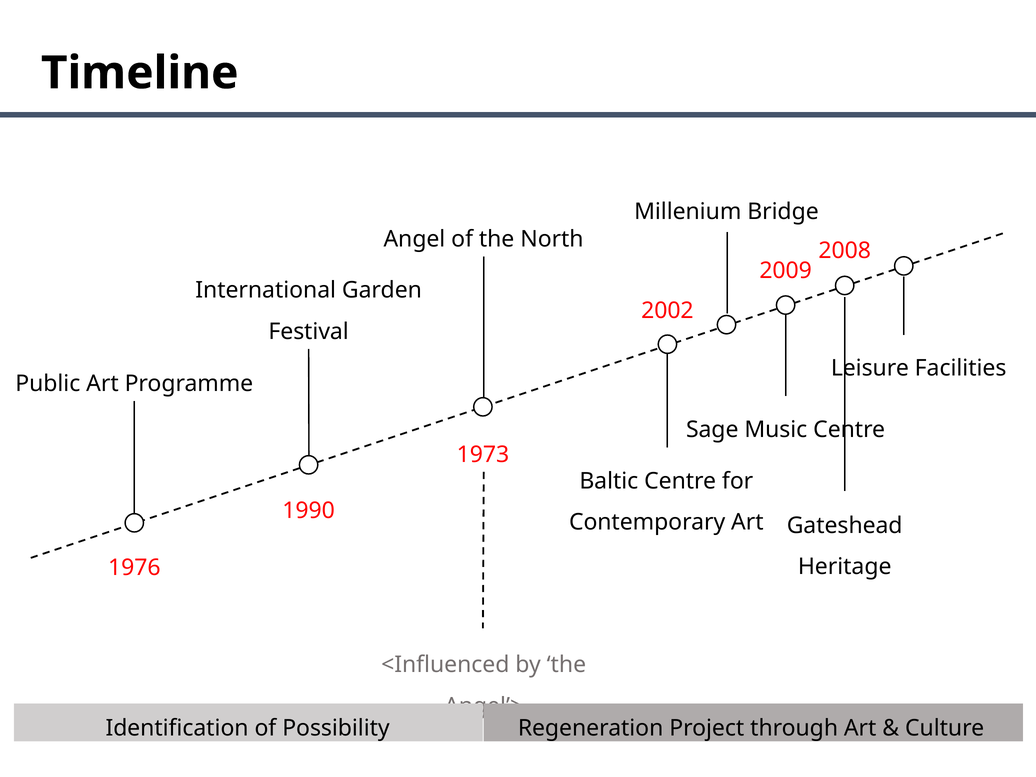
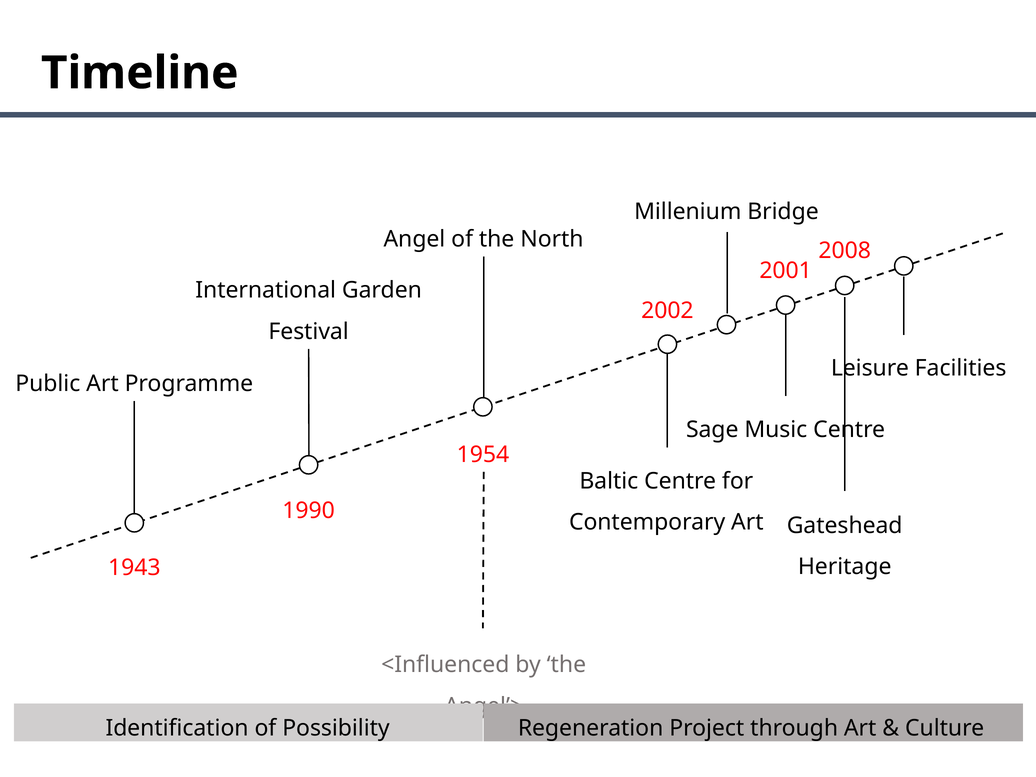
2009: 2009 -> 2001 (786, 271)
1973: 1973 -> 1954 (483, 455)
1976: 1976 -> 1943 (134, 568)
